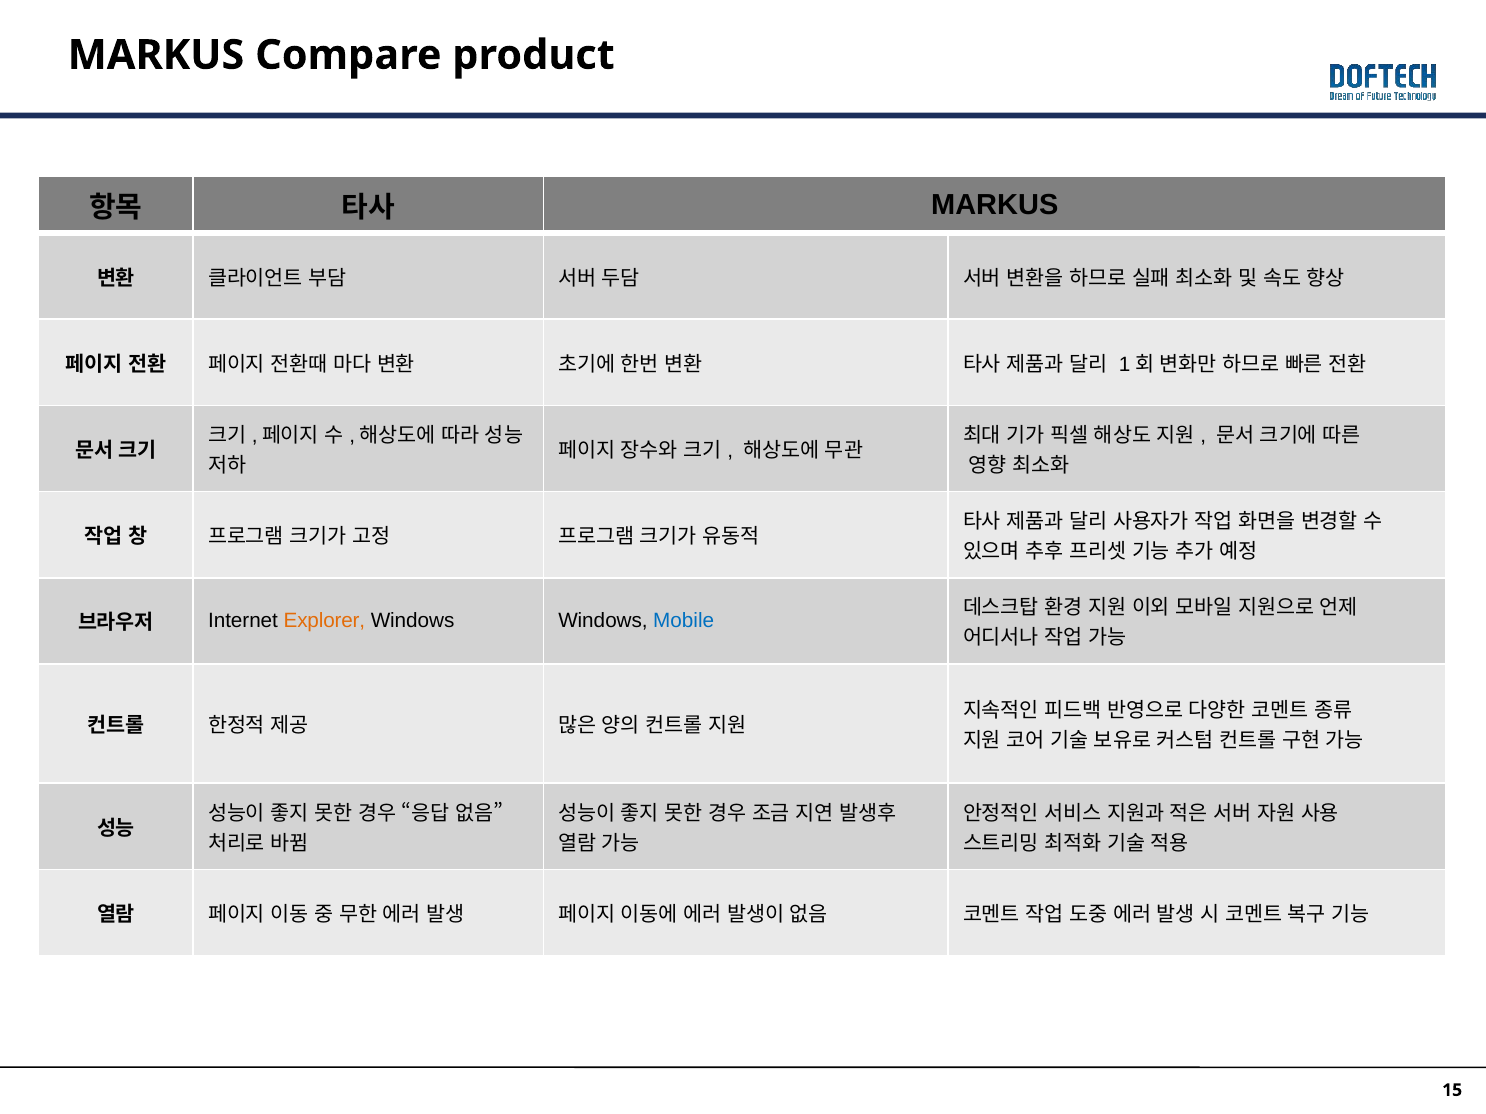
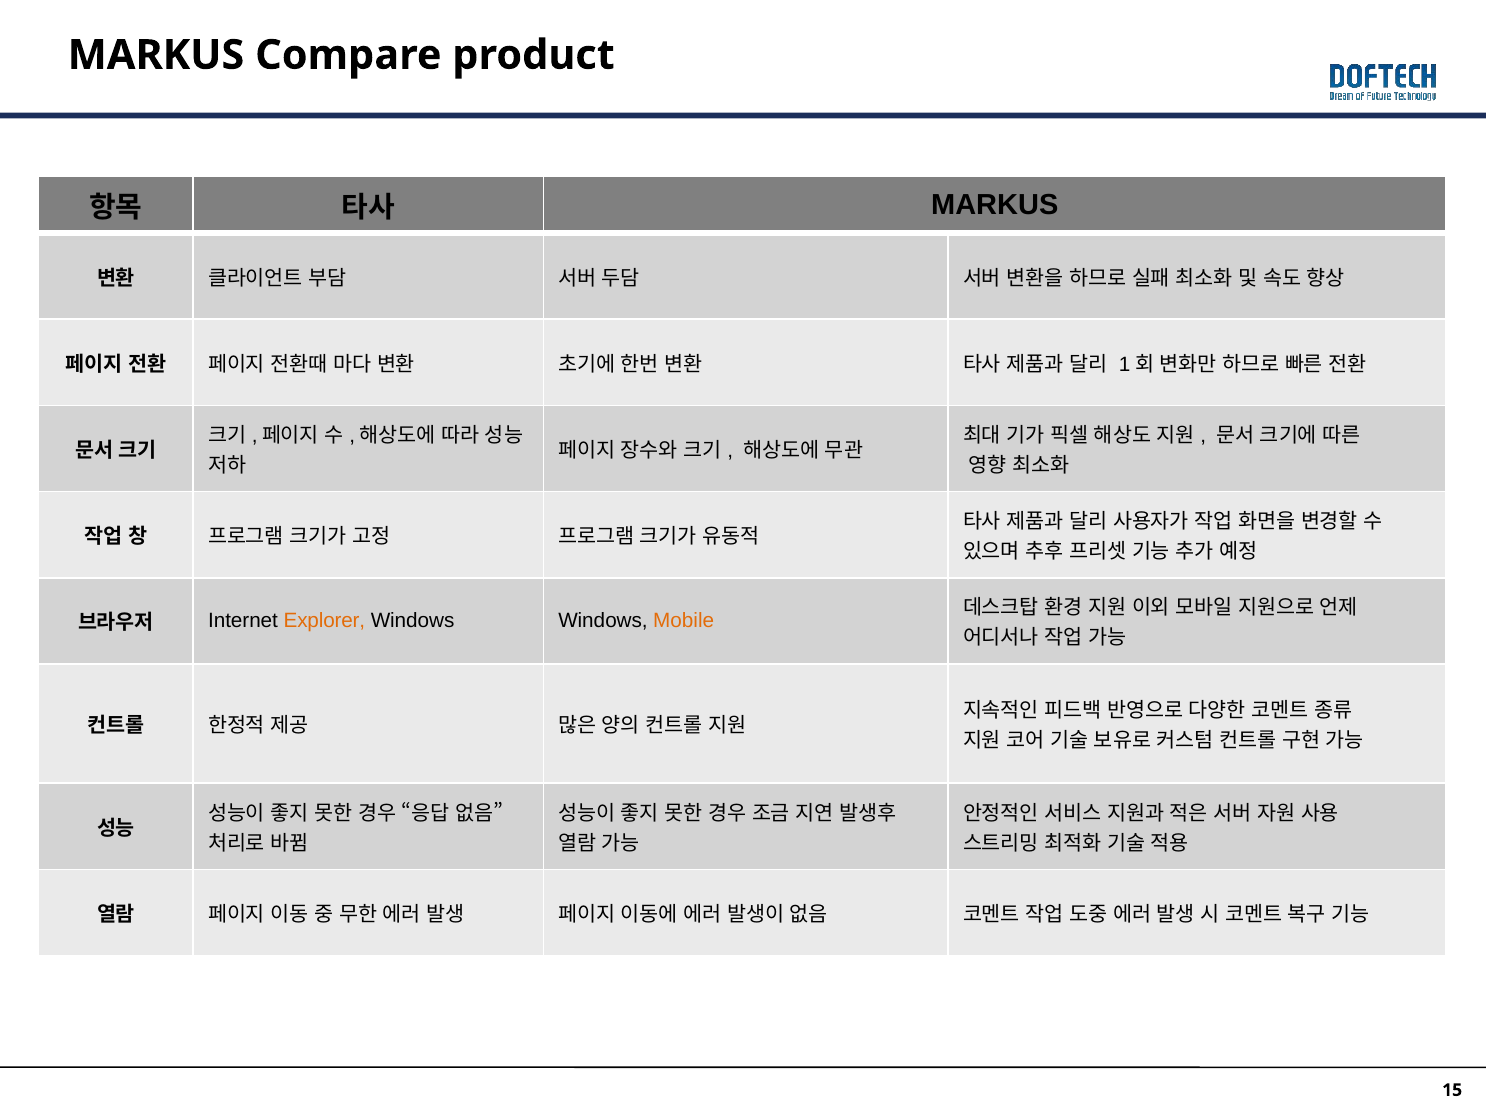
Mobile colour: blue -> orange (684, 621)
